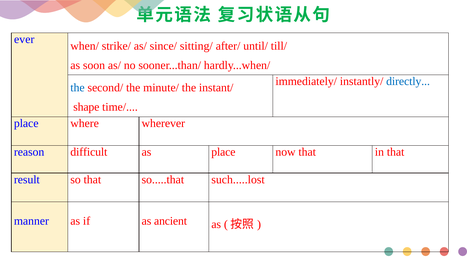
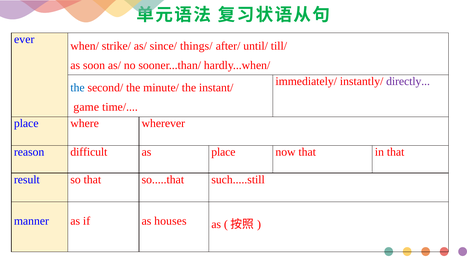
sitting/: sitting/ -> things/ (196, 46)
directly colour: blue -> purple (408, 82)
shape: shape -> game (86, 107)
such.....lost: such.....lost -> such.....still (238, 180)
ancient: ancient -> houses (170, 222)
